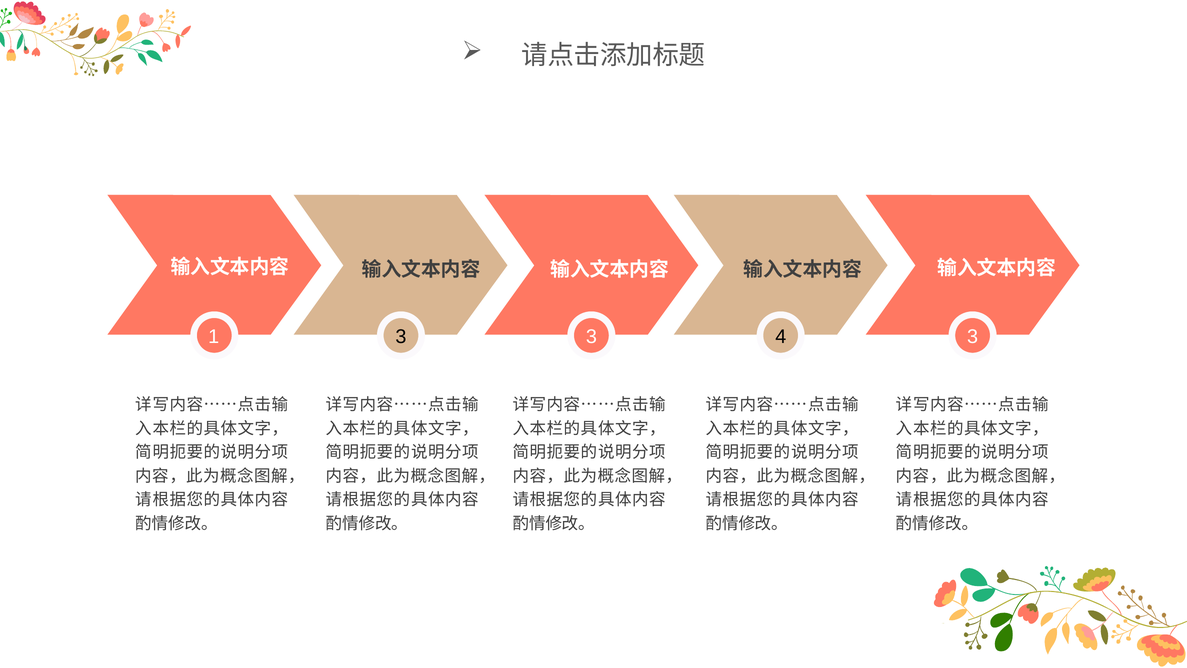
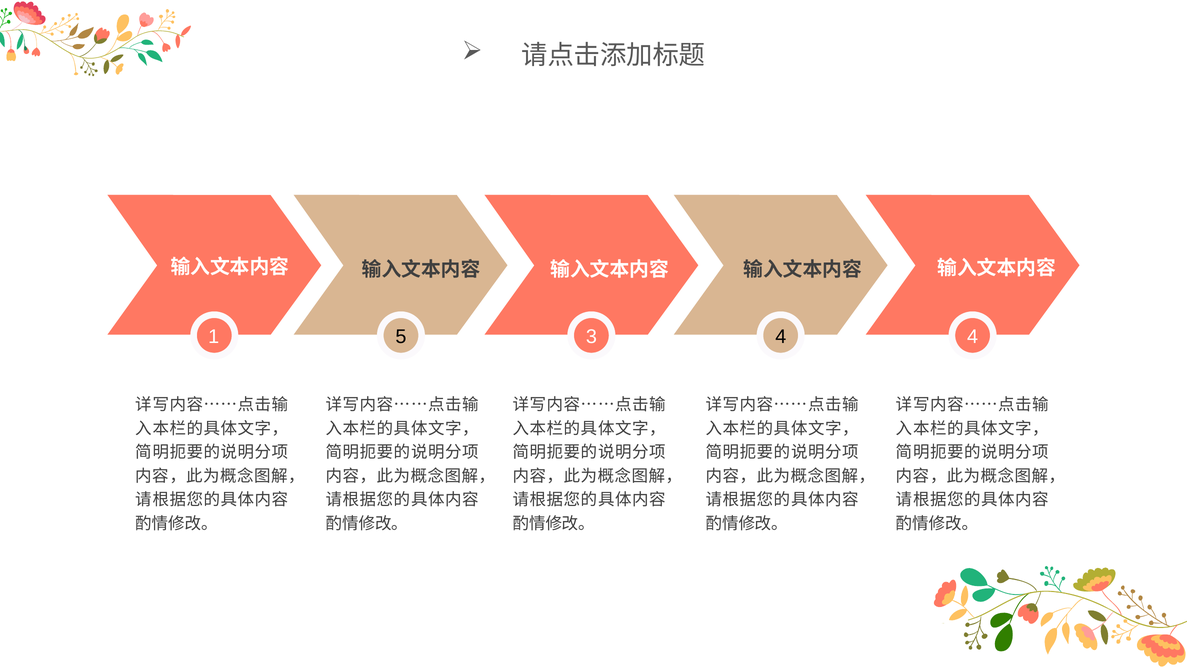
1 3: 3 -> 5 (401, 337)
4 3: 3 -> 4 (973, 337)
